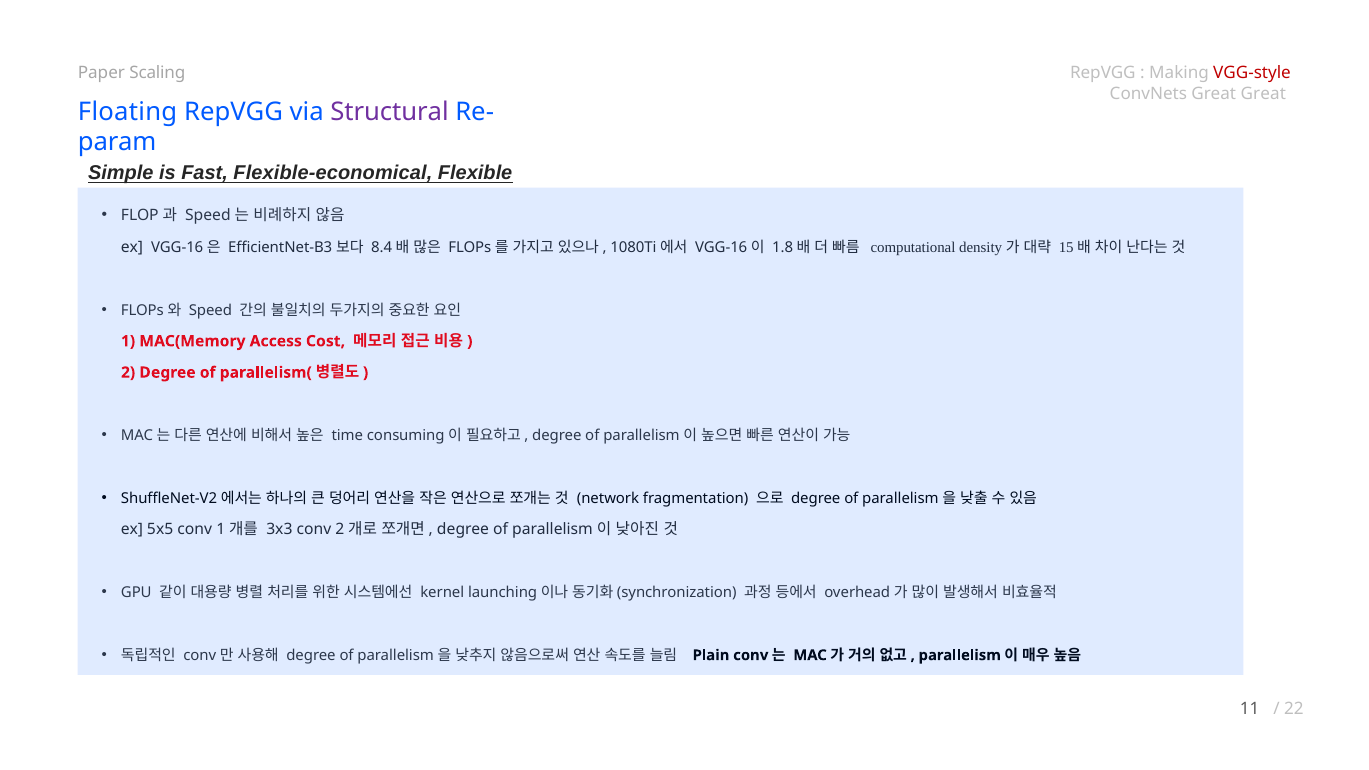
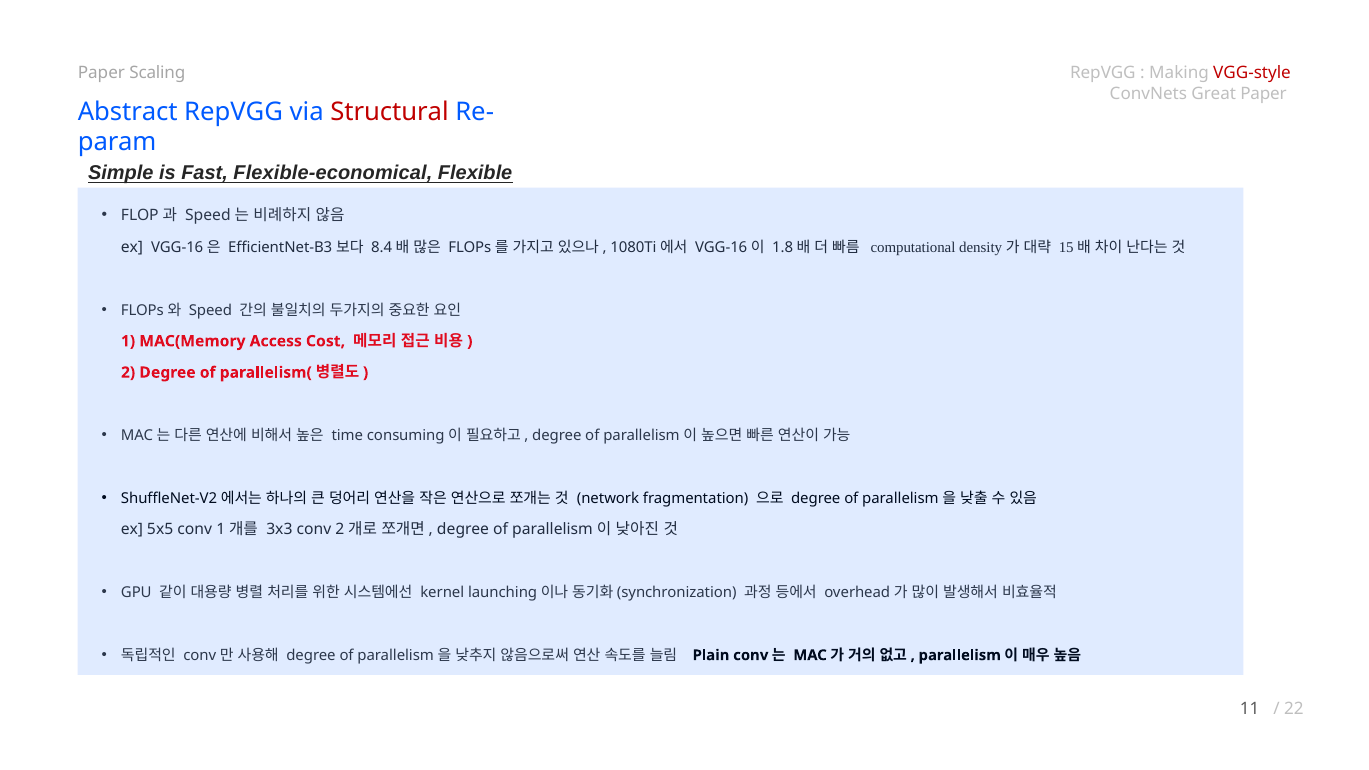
Great Great: Great -> Paper (1263, 93)
Floating: Floating -> Abstract (128, 112)
Structural colour: purple -> red (389, 112)
